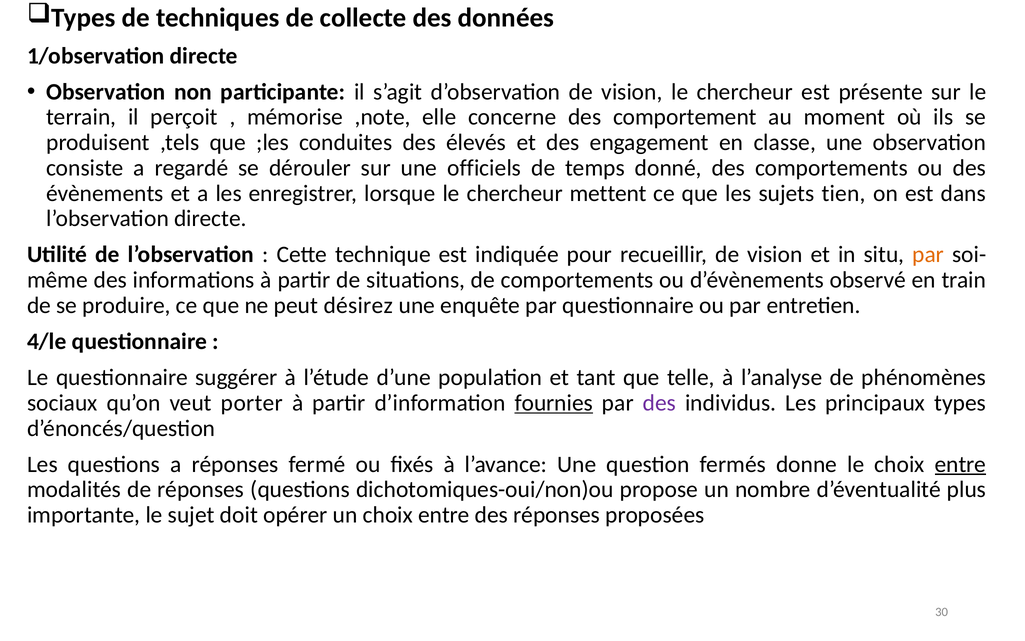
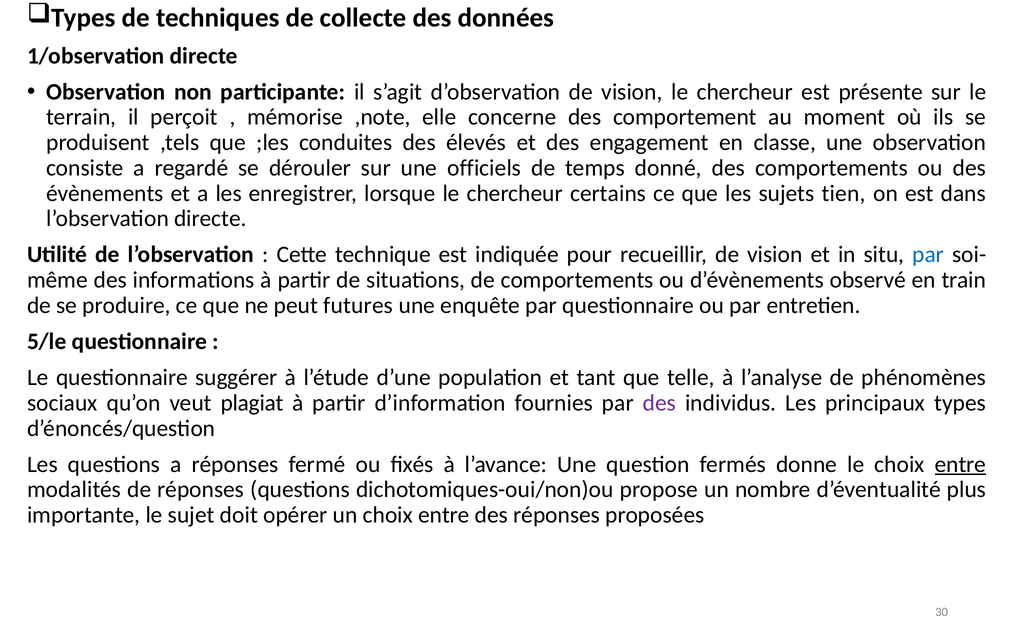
mettent: mettent -> certains (608, 193)
par colour: orange -> blue (928, 255)
désirez: désirez -> futures (358, 305)
4/le: 4/le -> 5/le (47, 341)
porter: porter -> plagiat (252, 403)
fournies underline: present -> none (554, 403)
